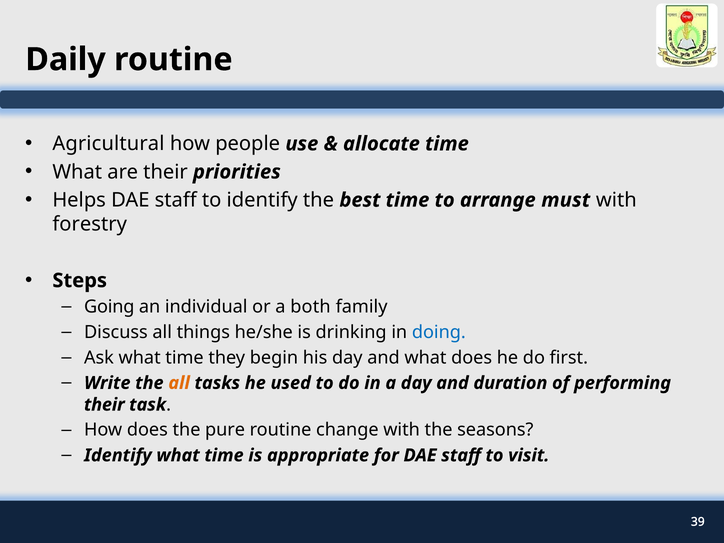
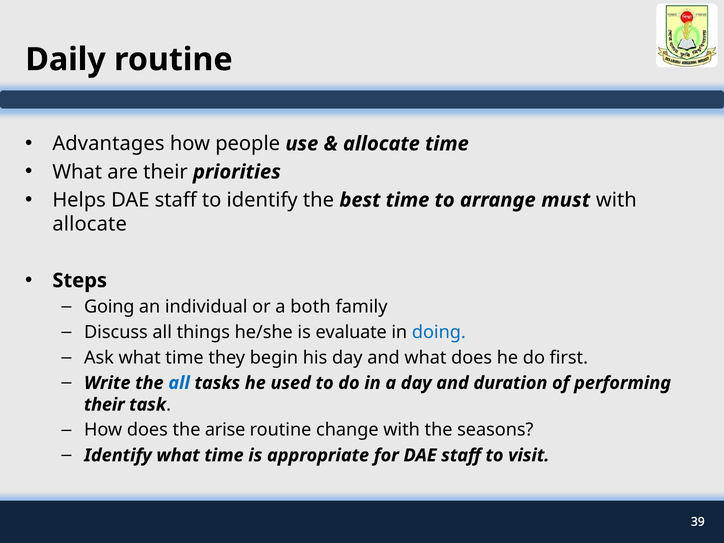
Agricultural: Agricultural -> Advantages (108, 144)
forestry: forestry -> allocate (90, 224)
drinking: drinking -> evaluate (351, 332)
all colour: orange -> blue (179, 383)
pure: pure -> arise (225, 430)
